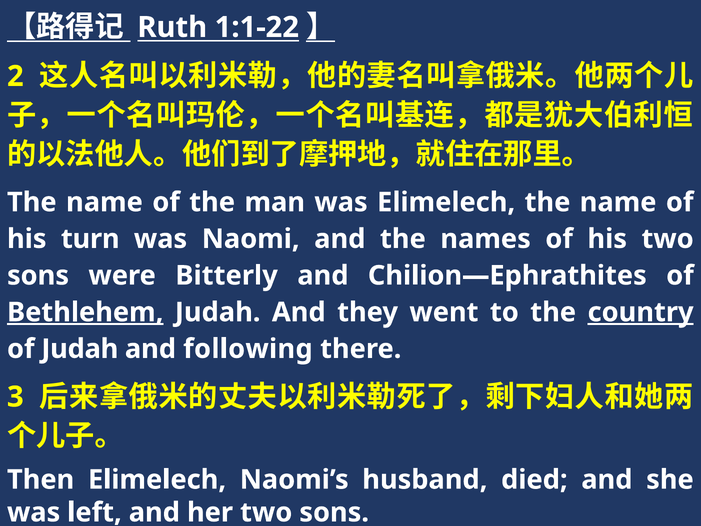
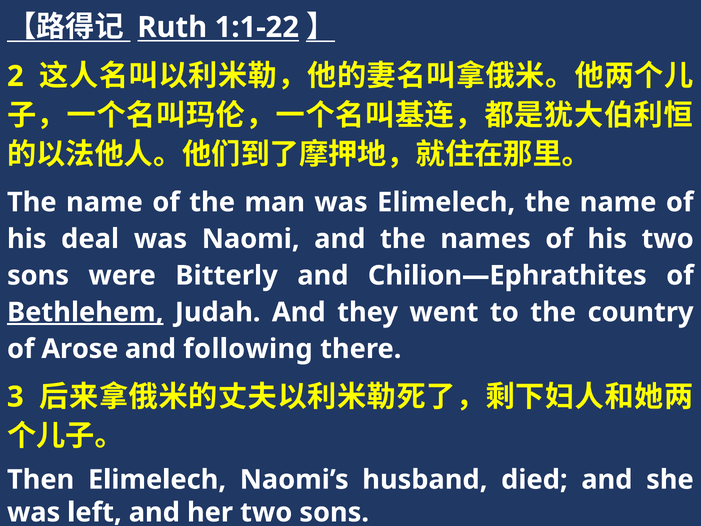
turn: turn -> deal (90, 239)
country underline: present -> none (641, 312)
of Judah: Judah -> Arose (80, 349)
